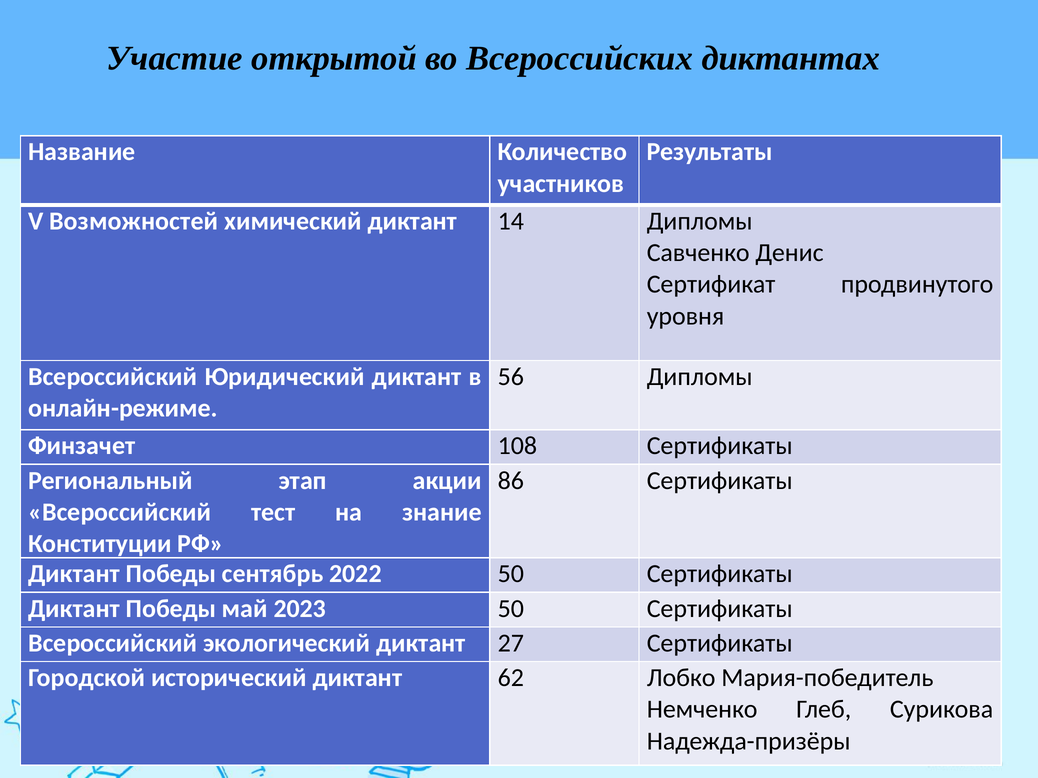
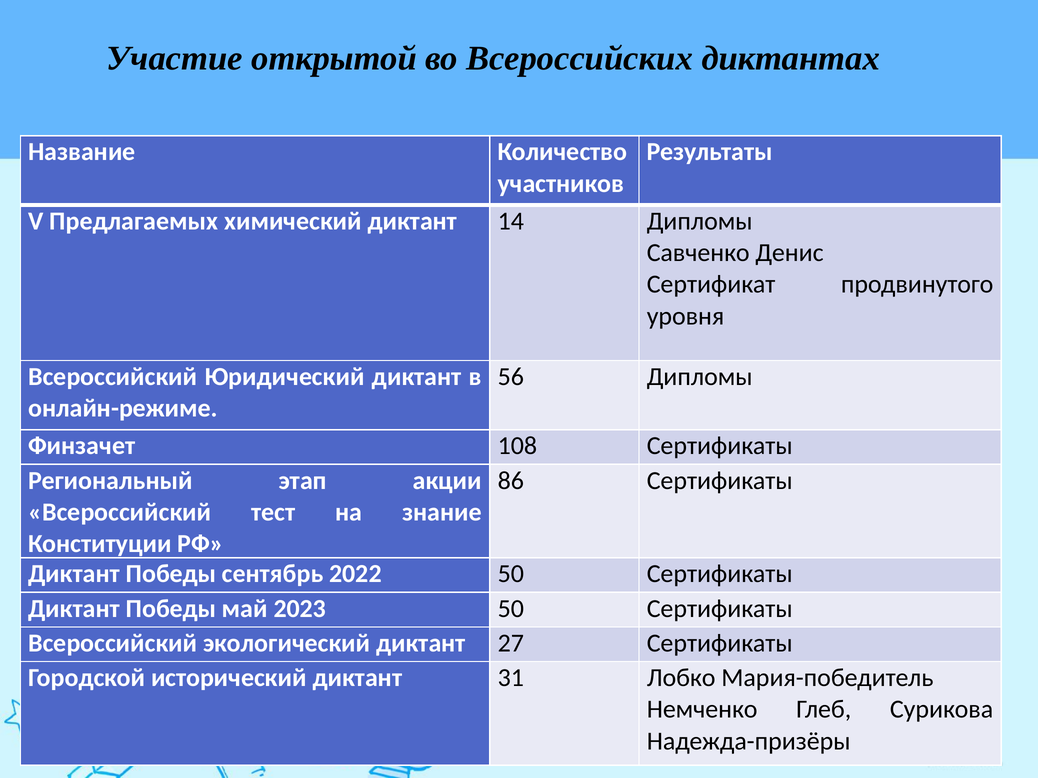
Возможностей: Возможностей -> Предлагаемых (134, 221)
62: 62 -> 31 (511, 678)
